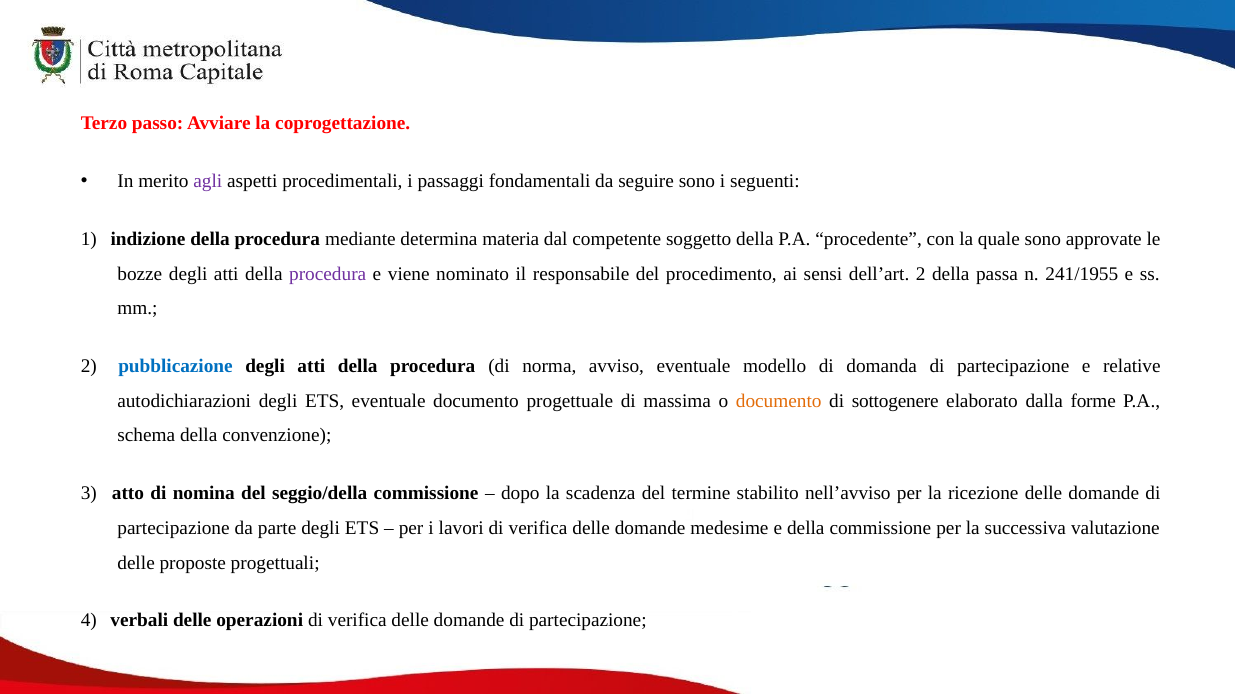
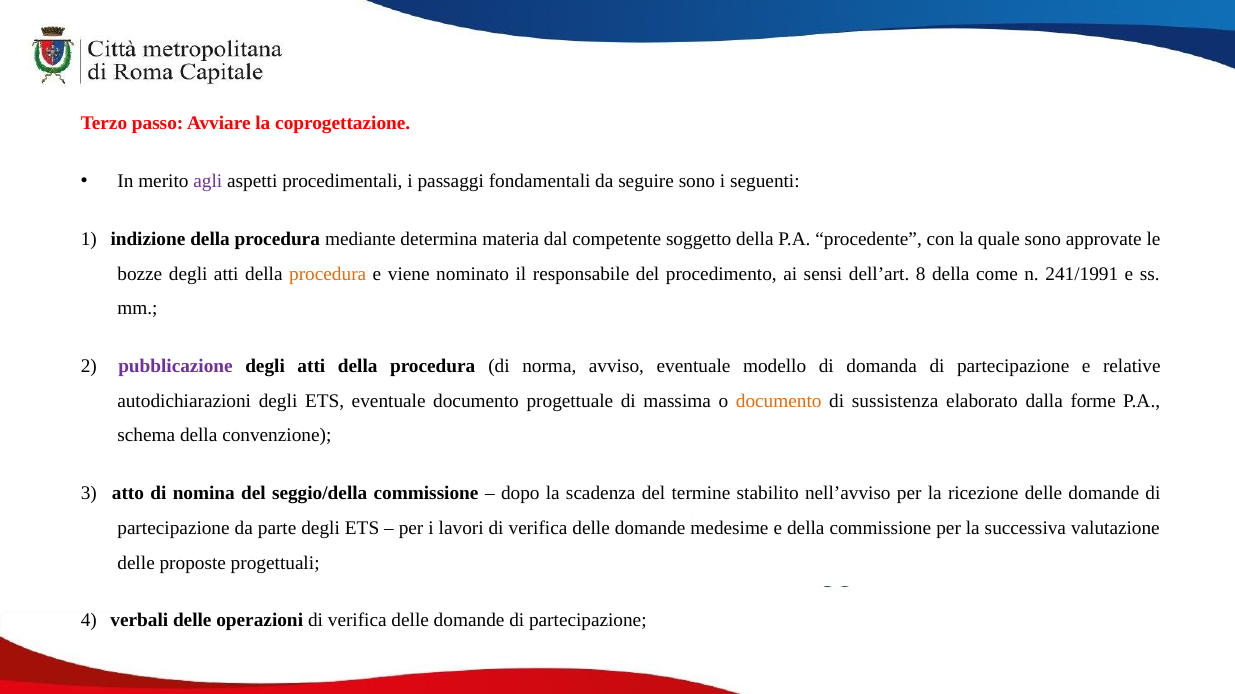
procedura colour: purple -> orange (328, 274)
dell’art 2: 2 -> 8 (921, 274)
passa: passa -> come (997, 274)
241/1955: 241/1955 -> 241/1991 (1082, 274)
pubblicazione colour: blue -> purple (175, 367)
sottogenere: sottogenere -> sussistenza (895, 401)
